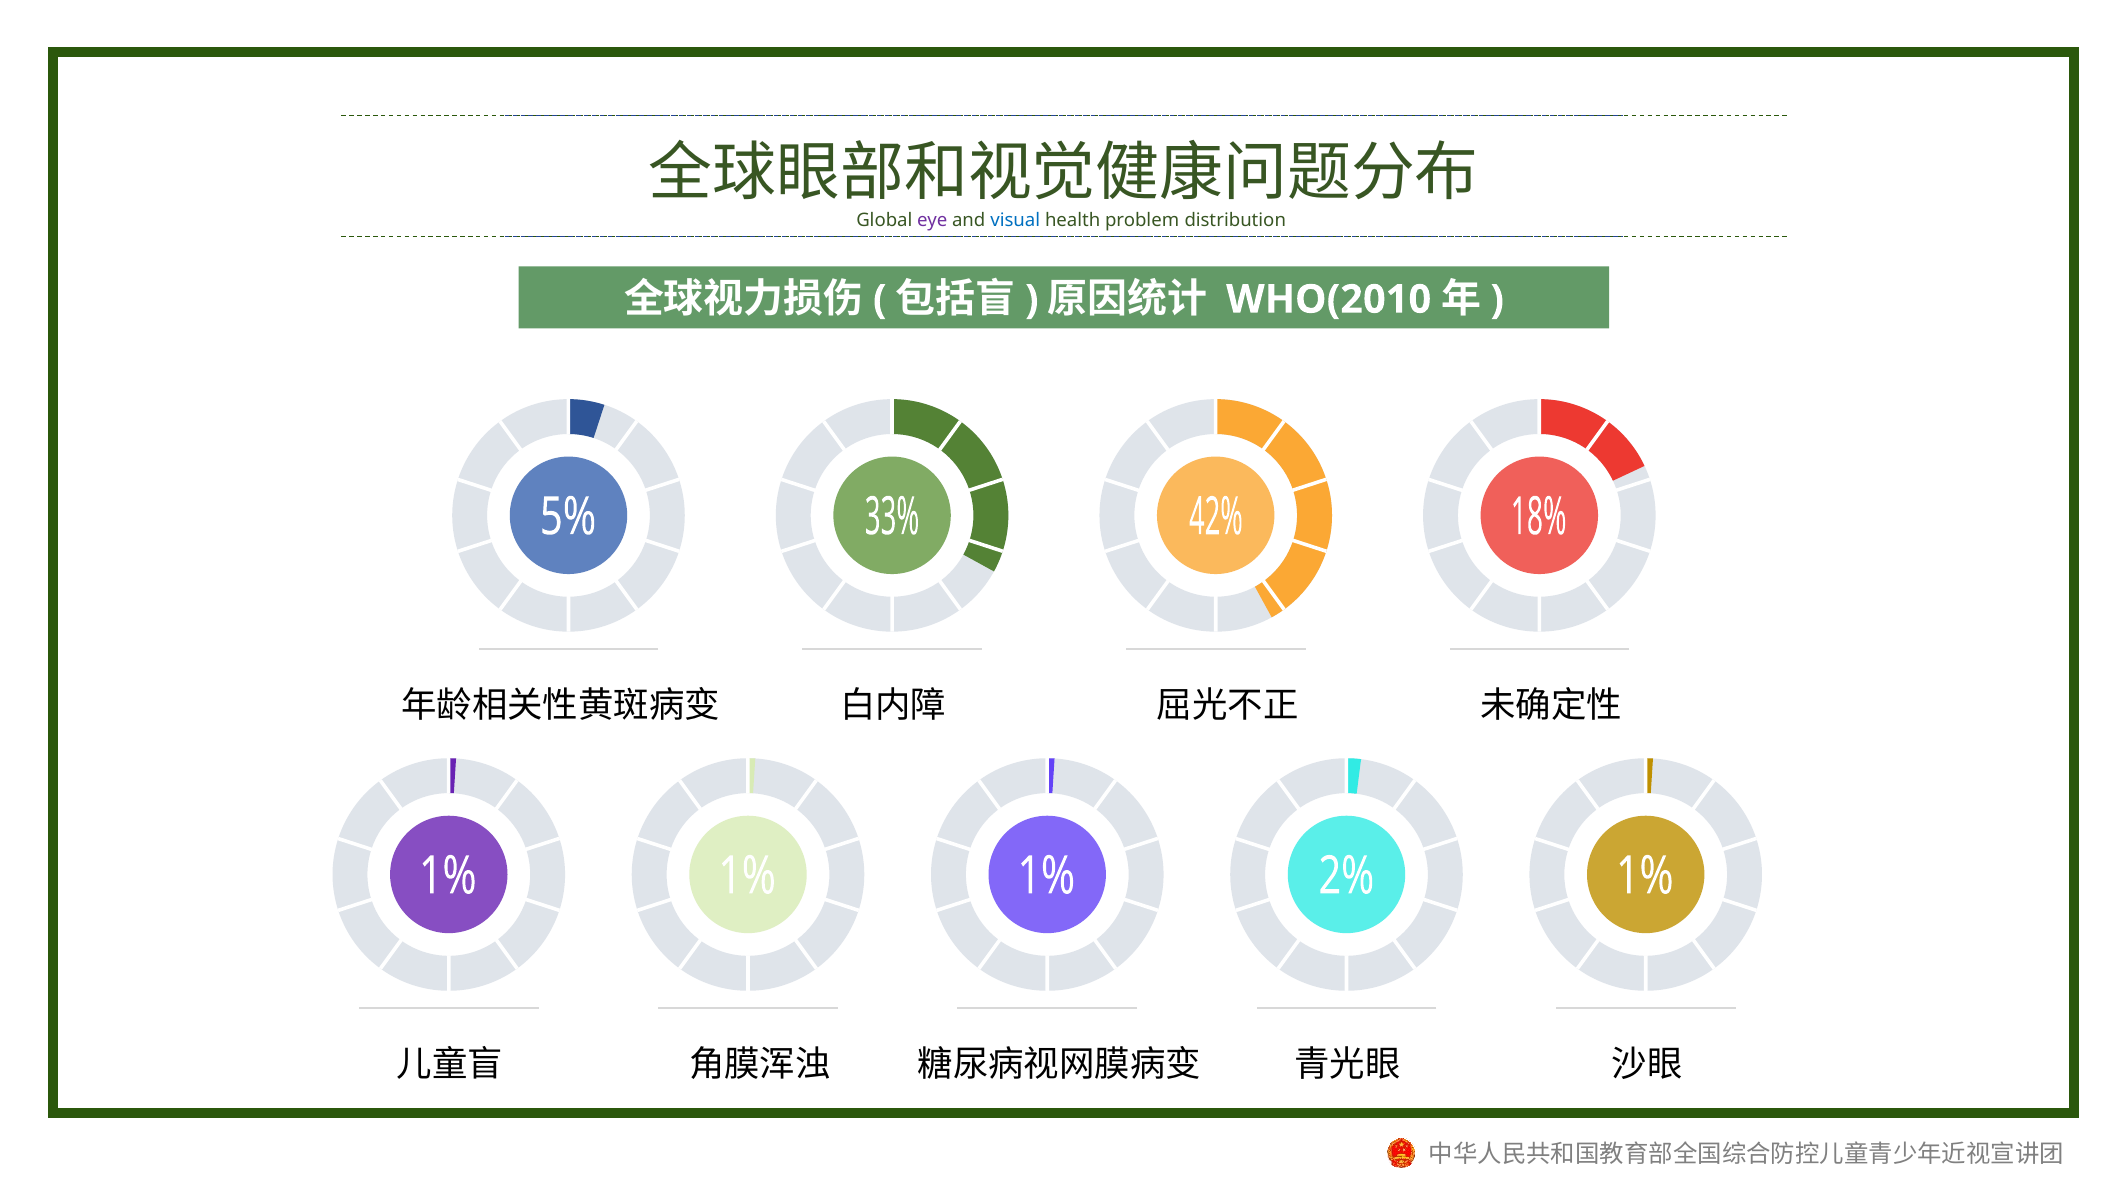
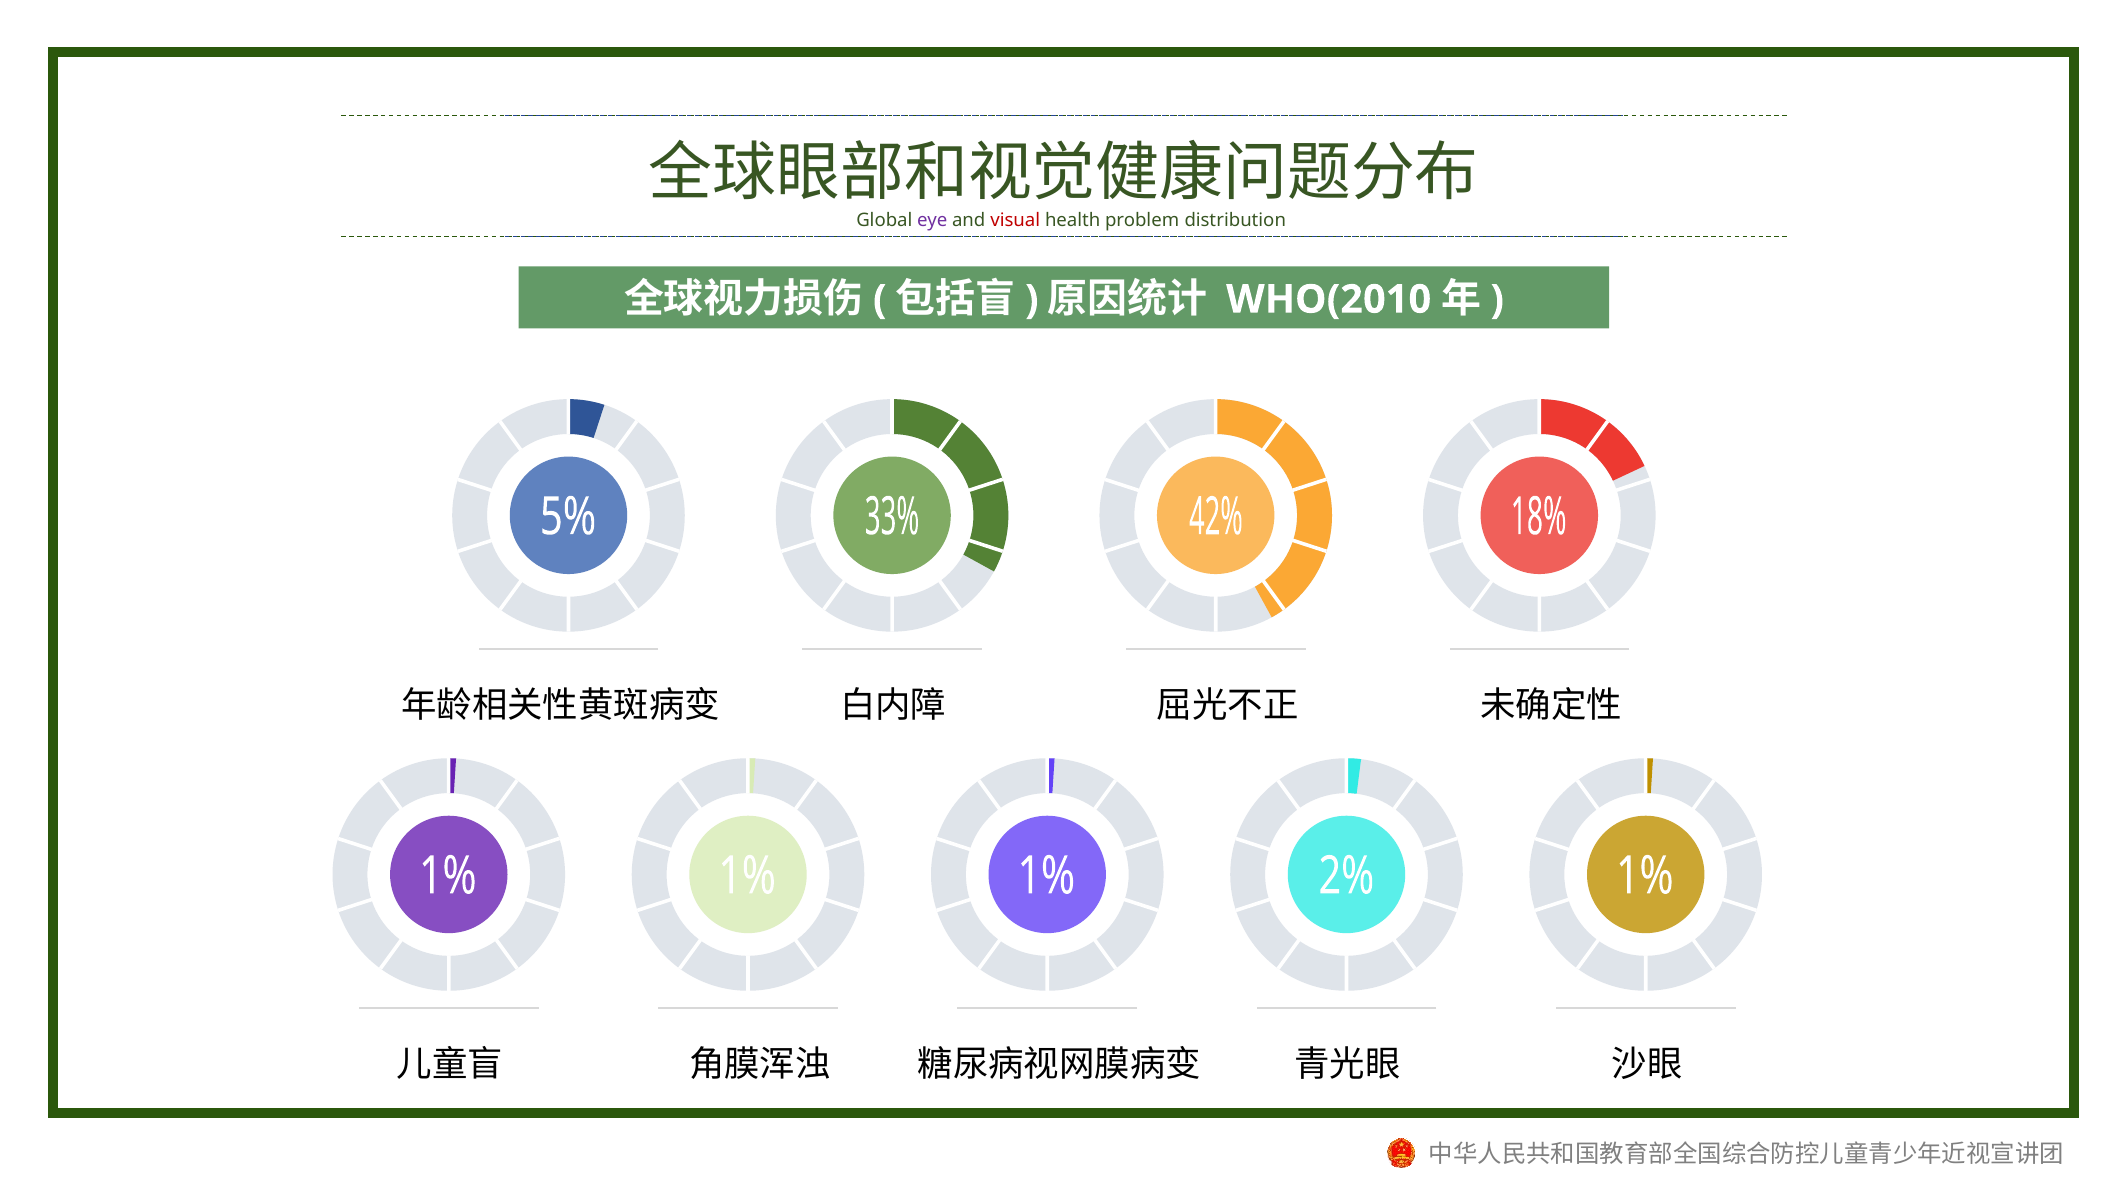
visual colour: blue -> red (1015, 220)
